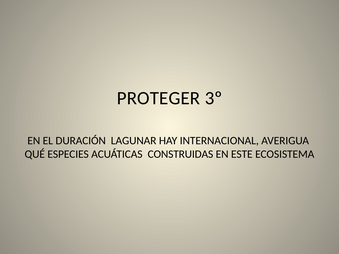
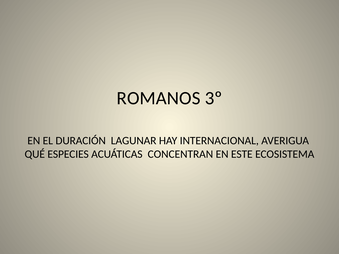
PROTEGER: PROTEGER -> ROMANOS (159, 98)
CONSTRUIDAS: CONSTRUIDAS -> CONCENTRAN (180, 154)
